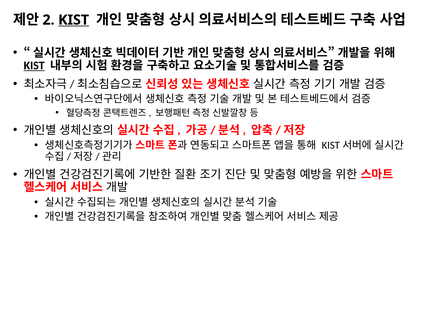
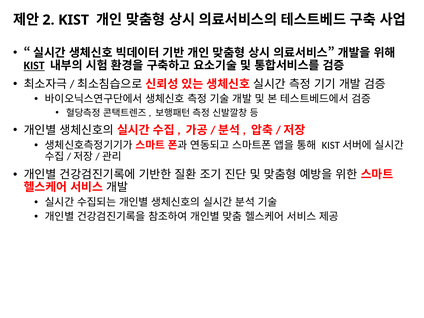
KIST underline: present -> none (74, 20)
